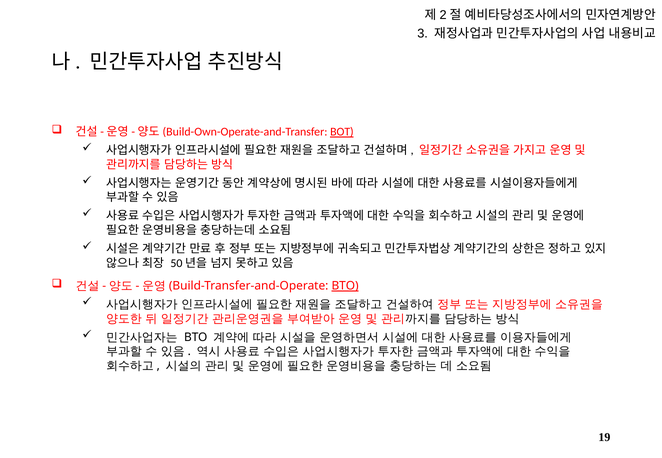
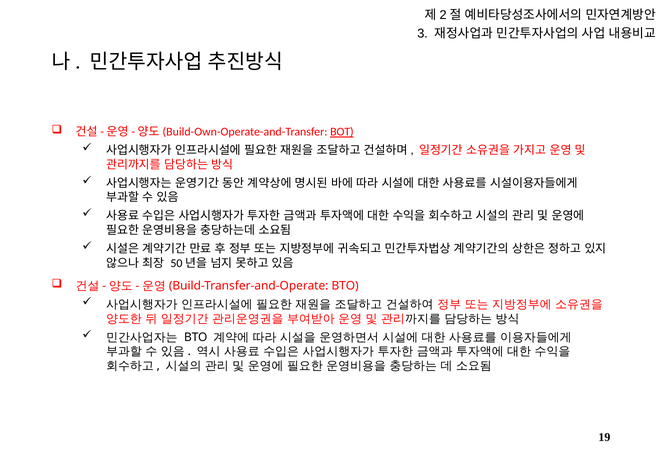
BTO underline: present -> none (345, 286)
